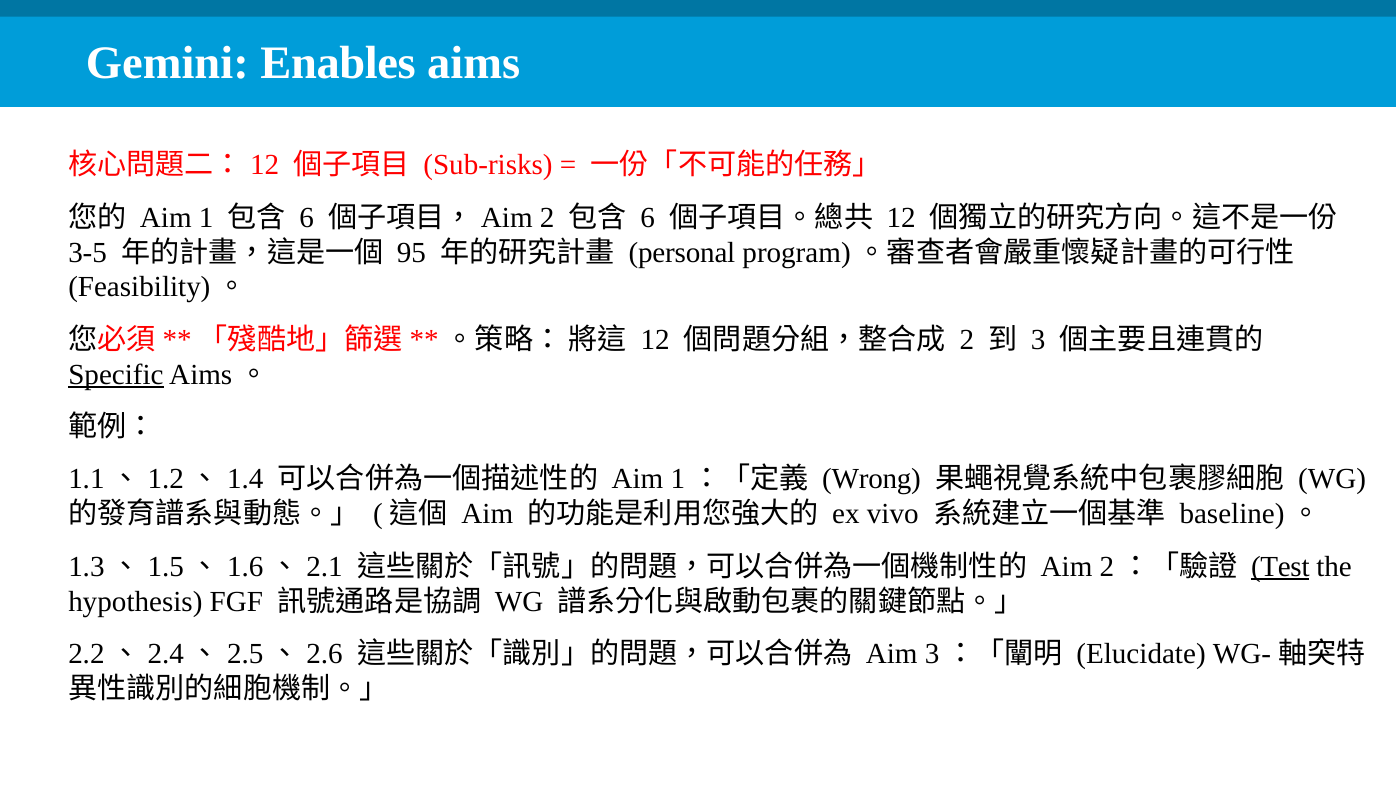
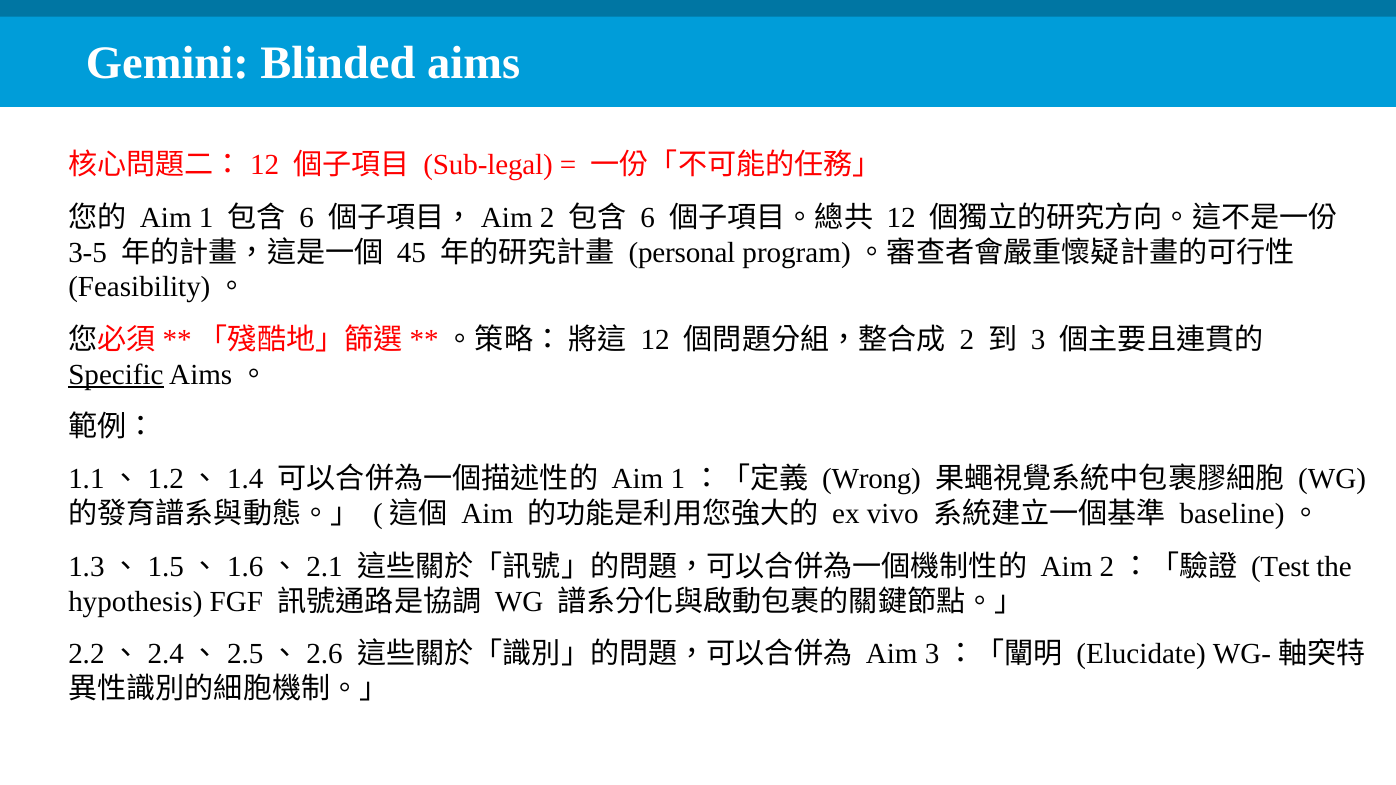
Enables: Enables -> Blinded (338, 63)
Sub-risks: Sub-risks -> Sub-legal (488, 165)
95: 95 -> 45 (412, 253)
Test underline: present -> none (1280, 567)
